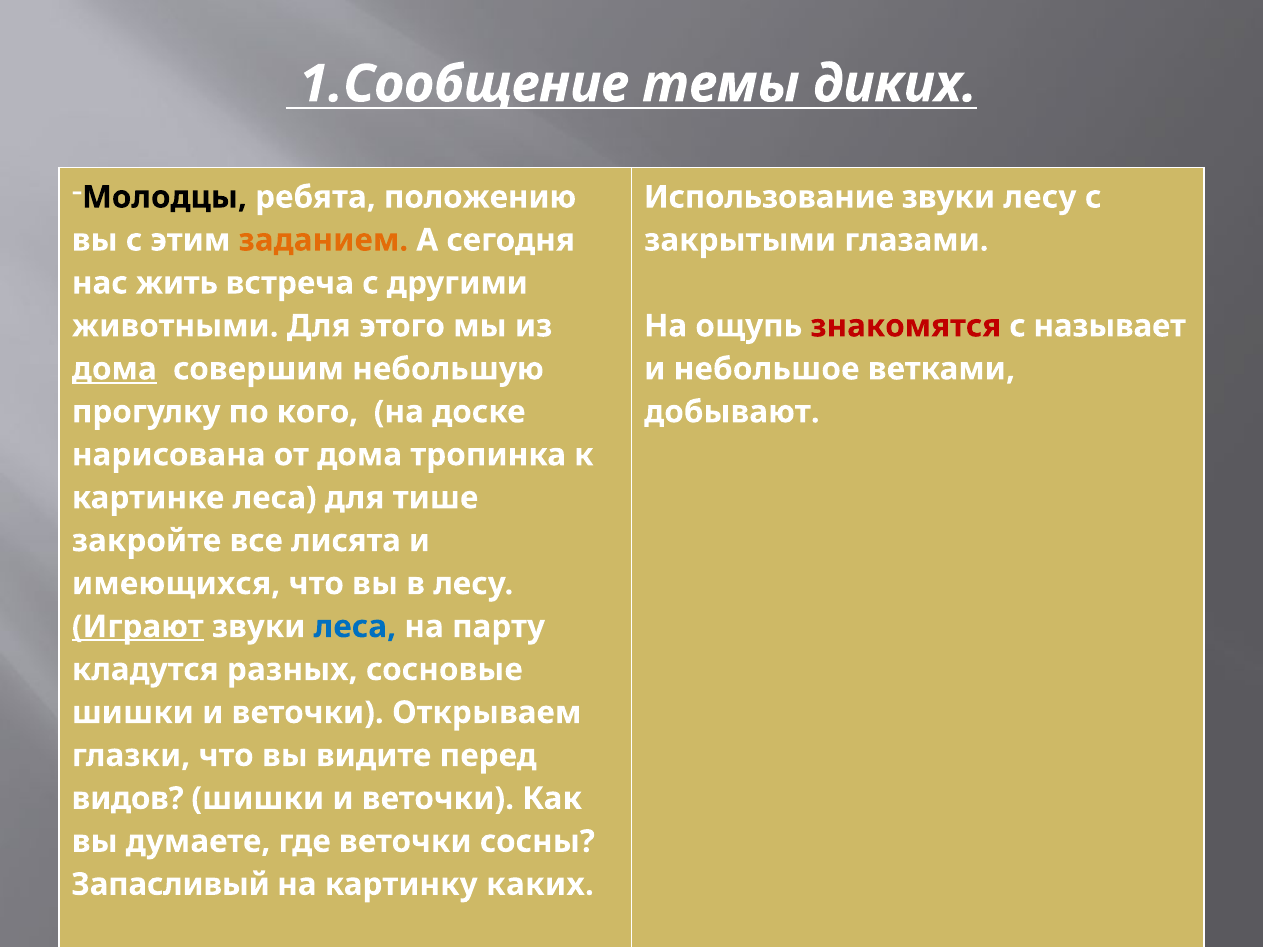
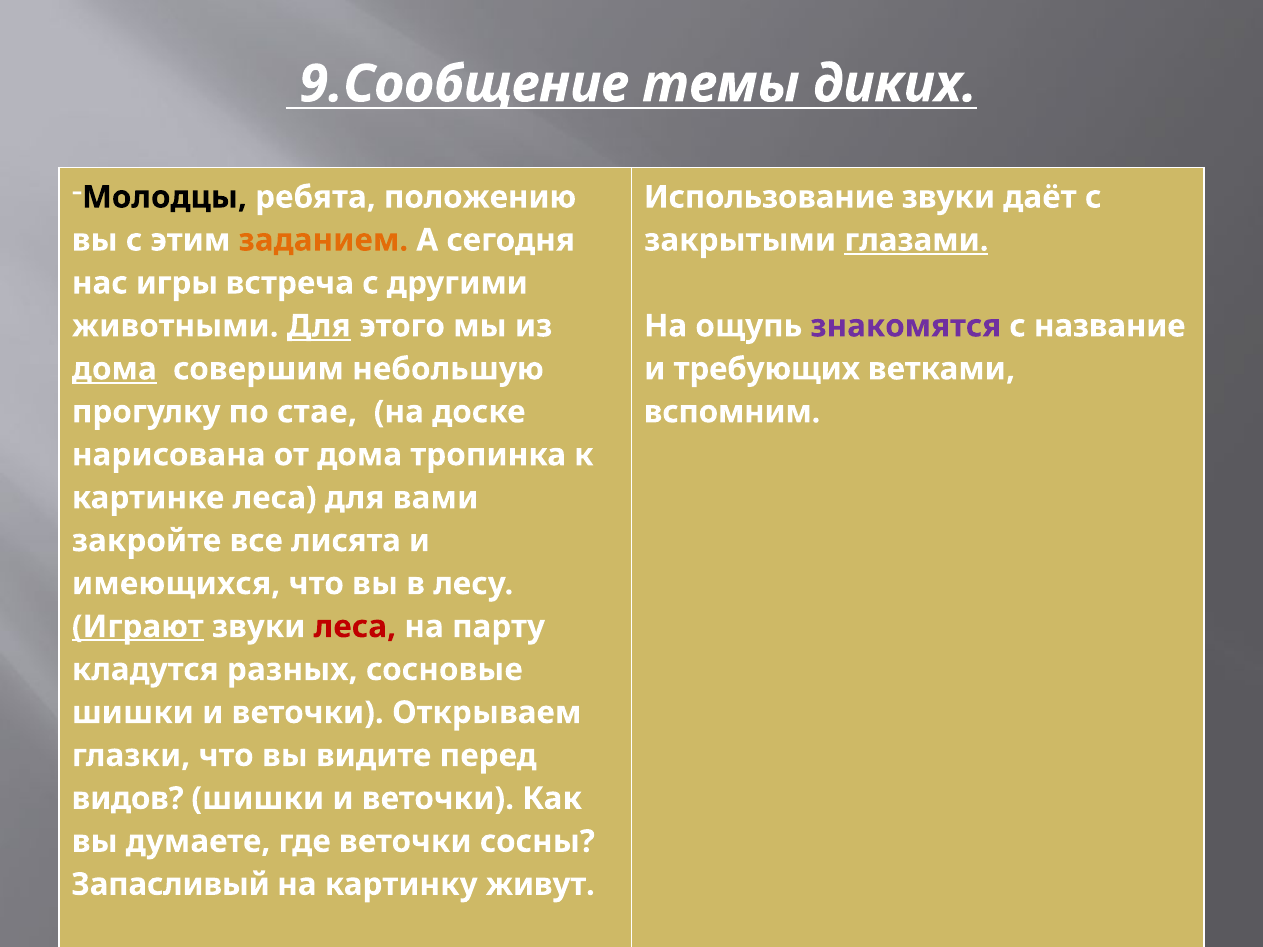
1.Сообщение: 1.Сообщение -> 9.Сообщение (464, 84)
звуки лесу: лесу -> даёт (1040, 197)
глазами underline: none -> present (916, 240)
жить: жить -> игры (177, 283)
Для underline: none -> present (319, 326)
знакомятся colour: red -> purple (906, 326)
называет: называет -> название (1110, 326)
небольшое: небольшое -> требующих (767, 369)
кого: кого -> стае (317, 412)
добывают: добывают -> вспомним (732, 412)
тише: тише -> вами (436, 498)
леса colour: blue -> red (355, 627)
каких: каких -> живут (540, 885)
